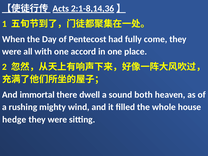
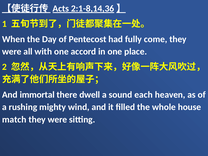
both: both -> each (144, 95)
hedge: hedge -> match (14, 120)
